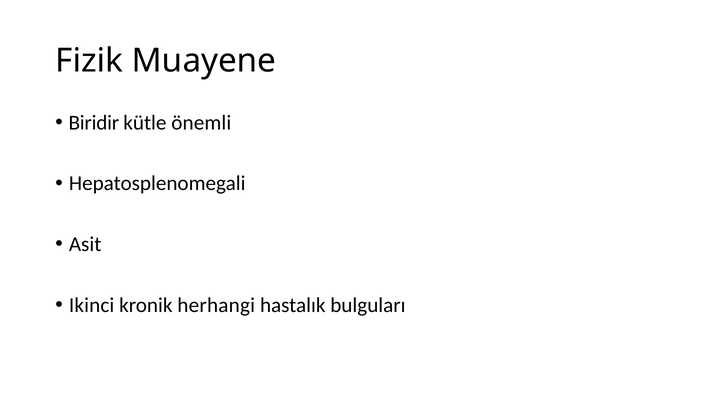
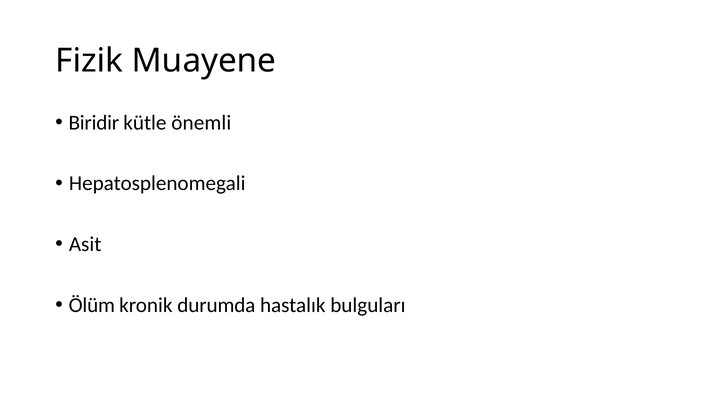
Ikinci: Ikinci -> Ölüm (92, 305)
herhangi: herhangi -> durumda (216, 305)
